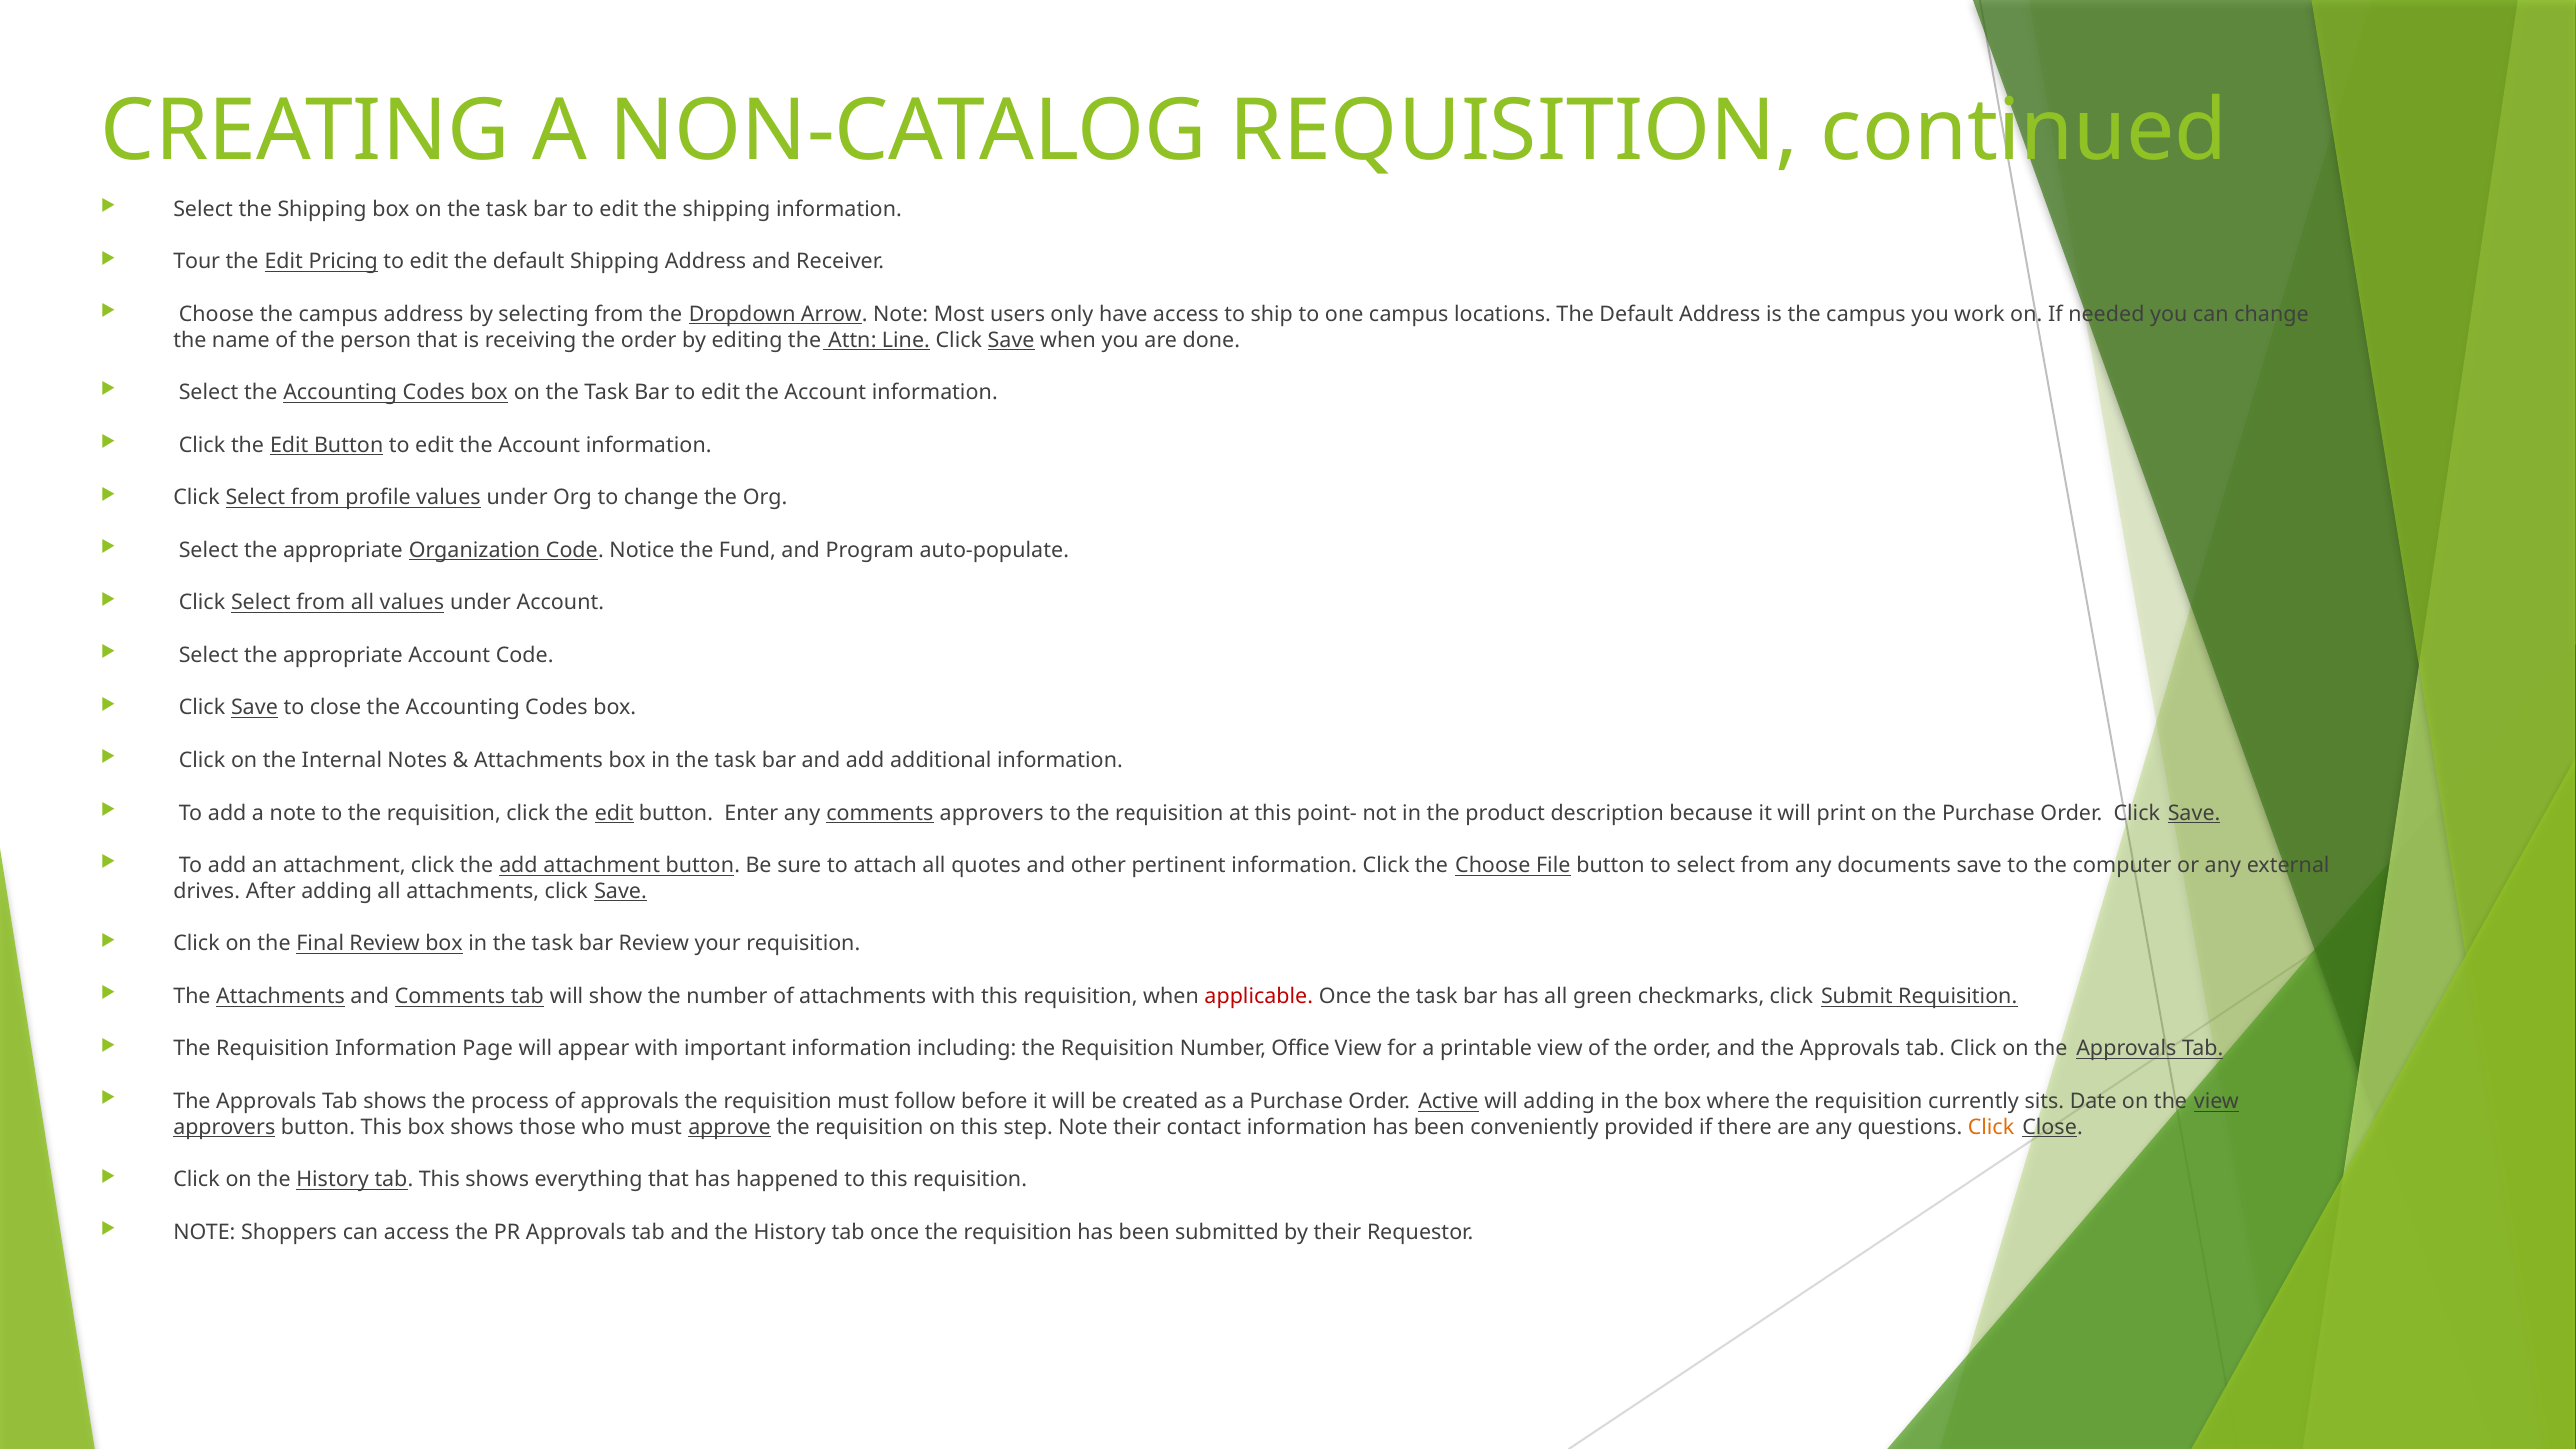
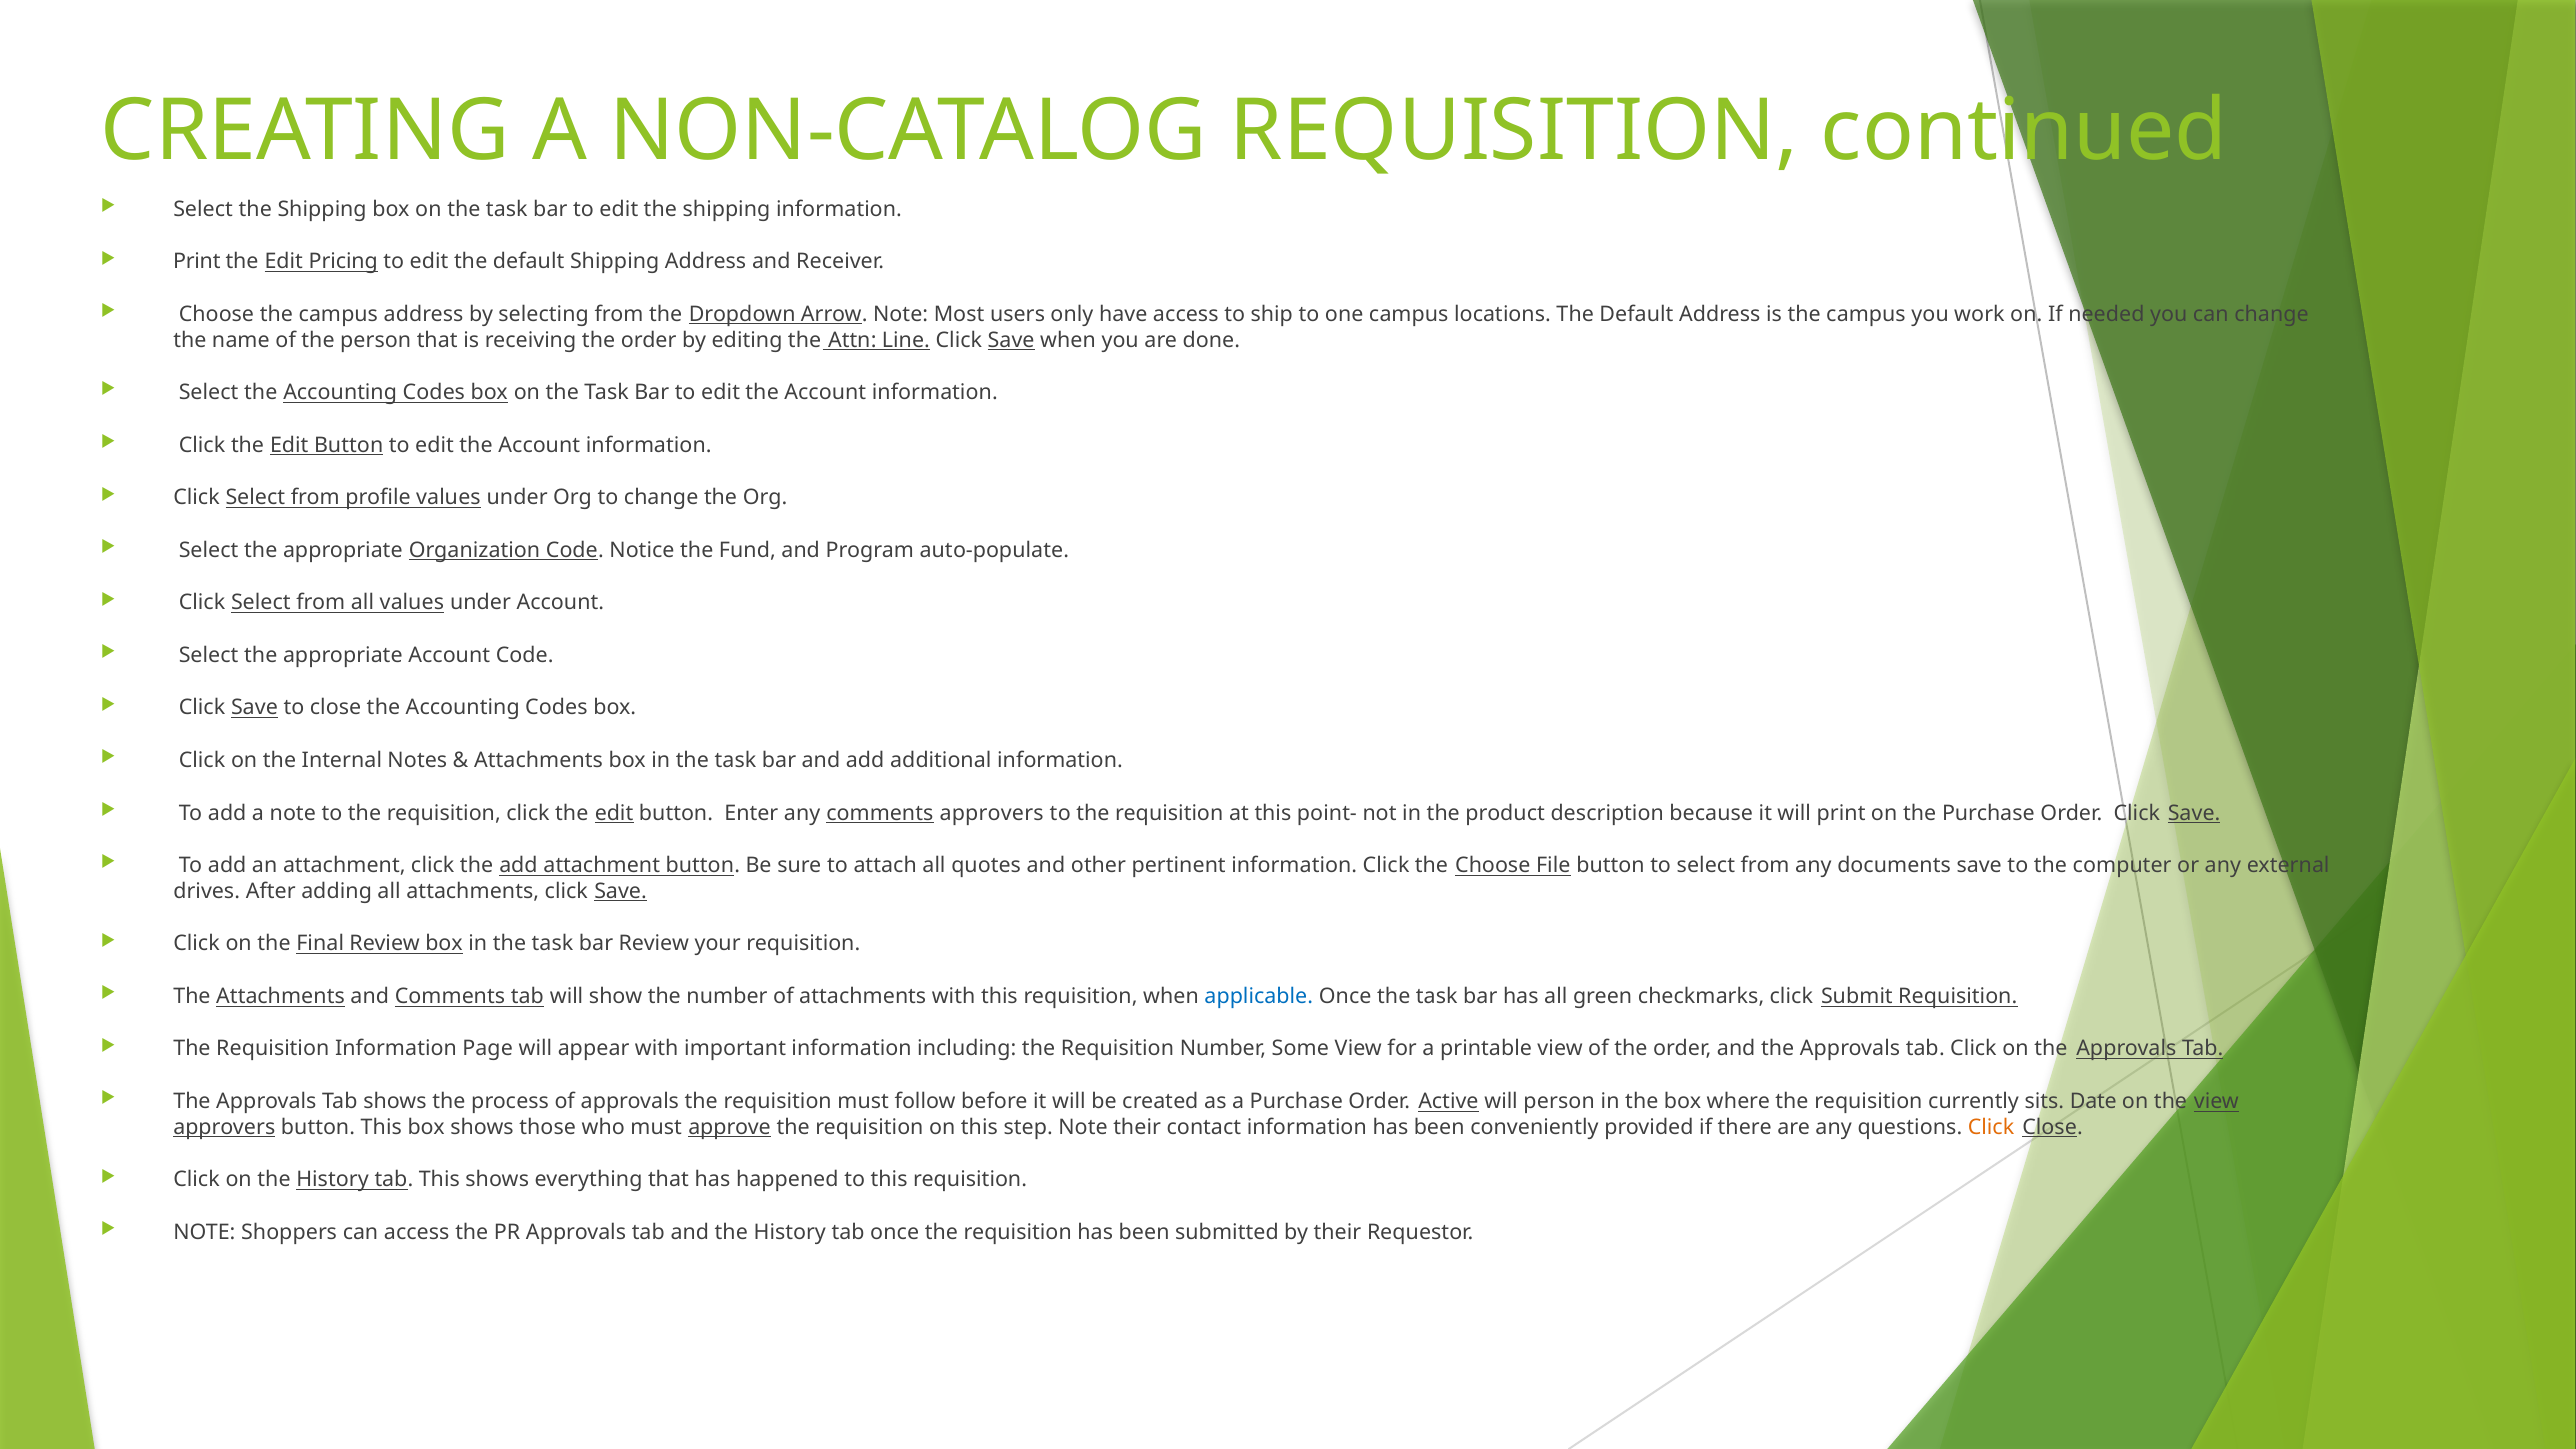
Tour: Tour -> Print (197, 262)
applicable colour: red -> blue (1259, 996)
Office: Office -> Some (1300, 1049)
will adding: adding -> person (1559, 1101)
